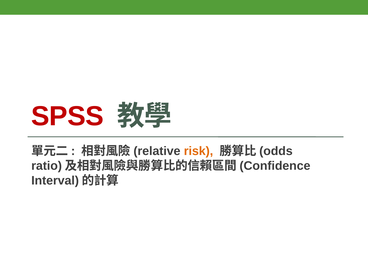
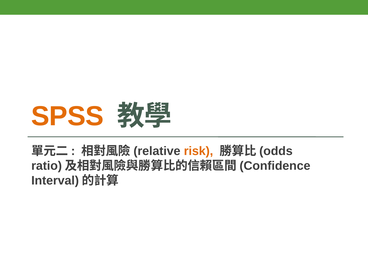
SPSS colour: red -> orange (67, 116)
